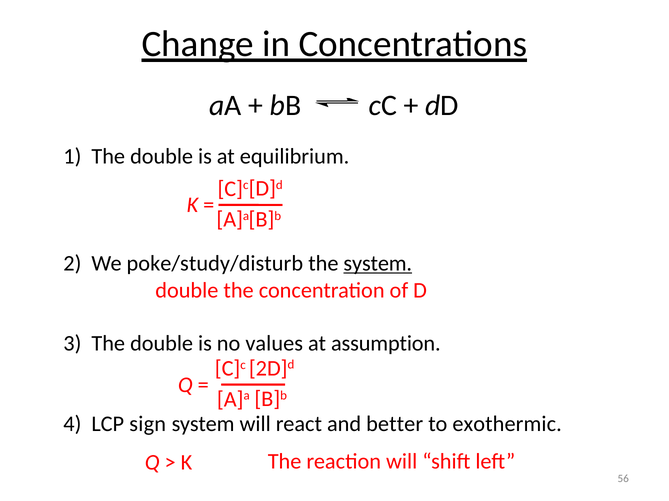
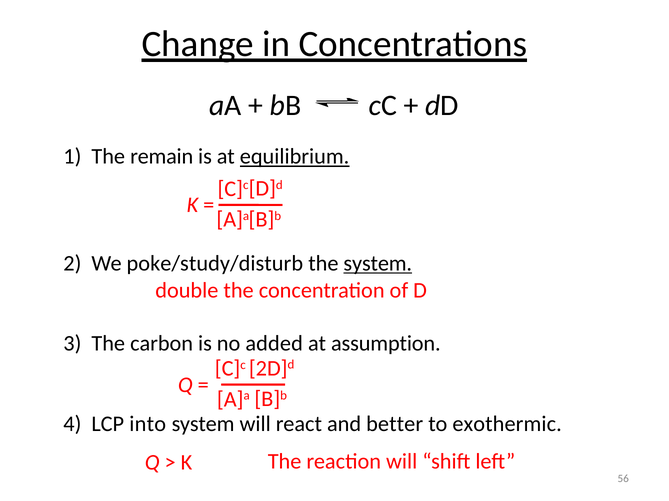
1 The double: double -> remain (162, 157)
equilibrium underline: none -> present (295, 157)
3 The double: double -> carbon (162, 344)
values: values -> added (274, 344)
sign: sign -> into (148, 424)
